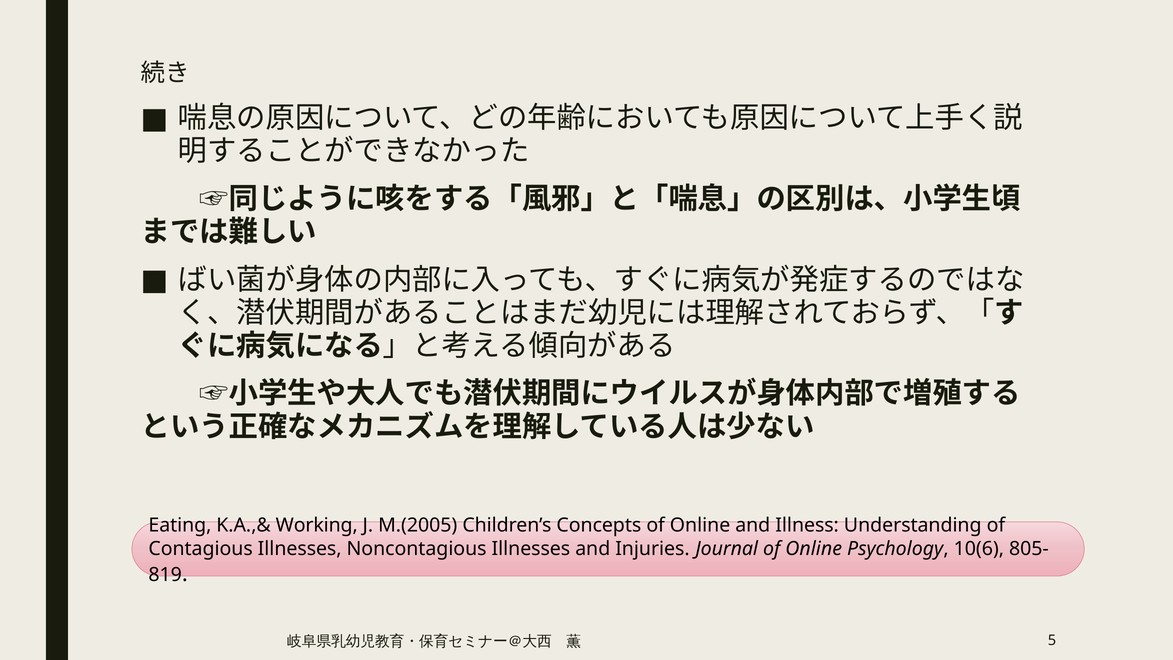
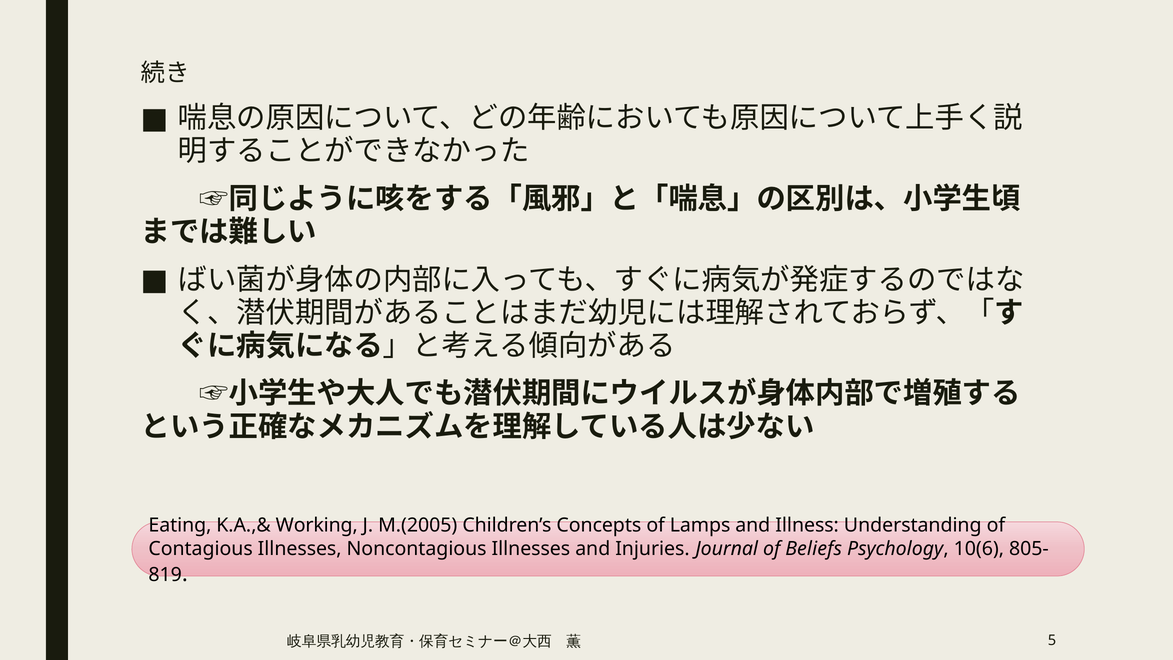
Concepts of Online: Online -> Lamps (700, 525)
Journal of Online: Online -> Beliefs (814, 549)
